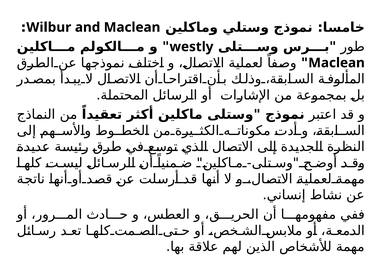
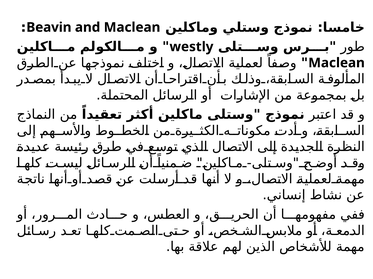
Wilbur: Wilbur -> Beavin (49, 27)
